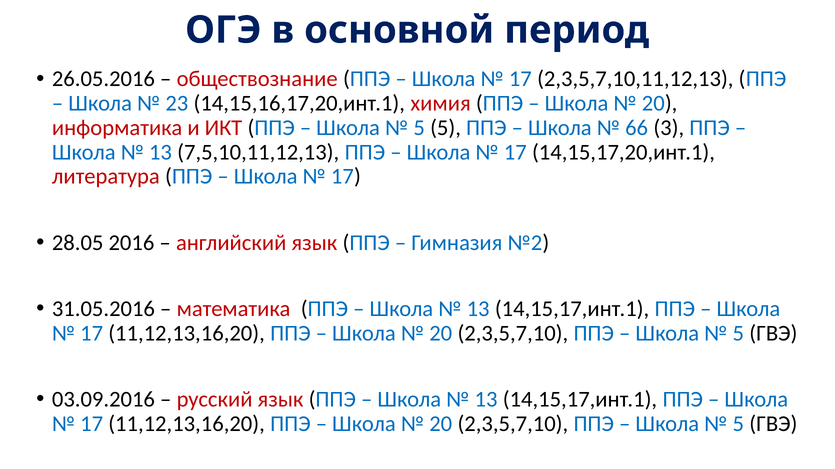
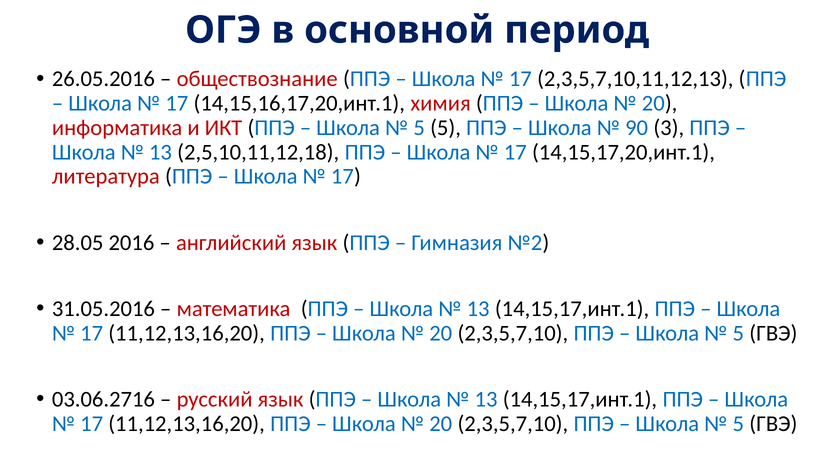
23: 23 -> 17 (177, 104)
66: 66 -> 90 (637, 128)
7,5,10,11,12,13: 7,5,10,11,12,13 -> 2,5,10,11,12,18 (258, 152)
03.09.2016: 03.09.2016 -> 03.06.2716 (103, 400)
